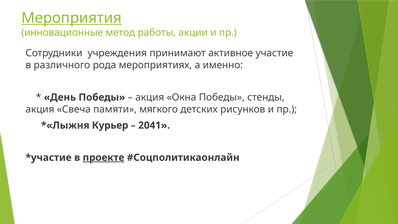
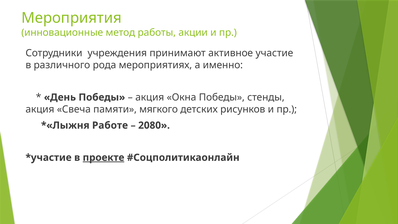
Мероприятия underline: present -> none (72, 18)
Курьер: Курьер -> Работе (110, 125)
2041: 2041 -> 2080 (154, 125)
